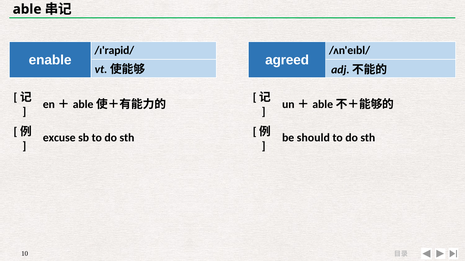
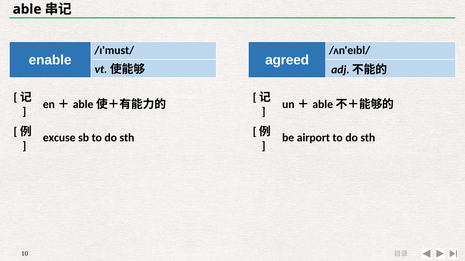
/ɪ'rapid/: /ɪ'rapid/ -> /ɪ'must/ (114, 51)
should: should -> airport (313, 138)
